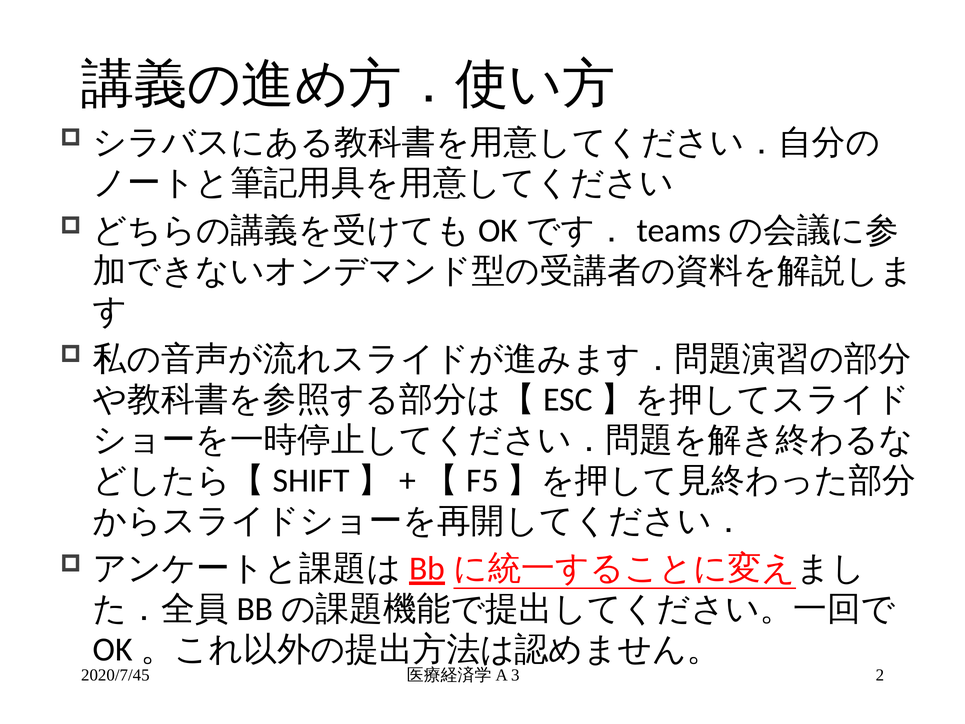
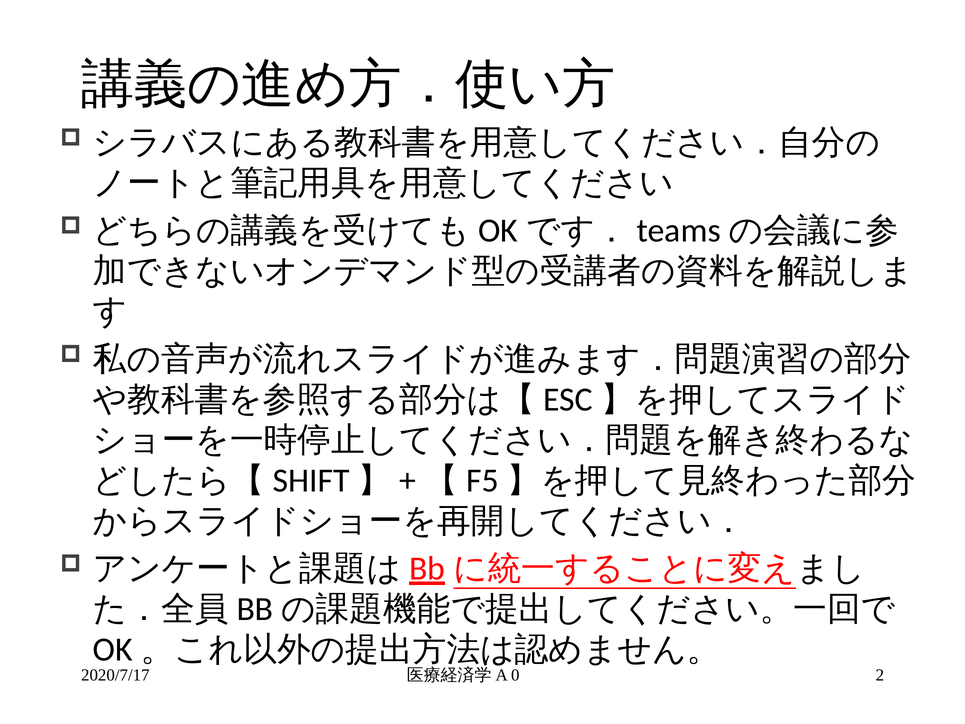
2020/7/45: 2020/7/45 -> 2020/7/17 (115, 675)
3: 3 -> 0 (515, 675)
